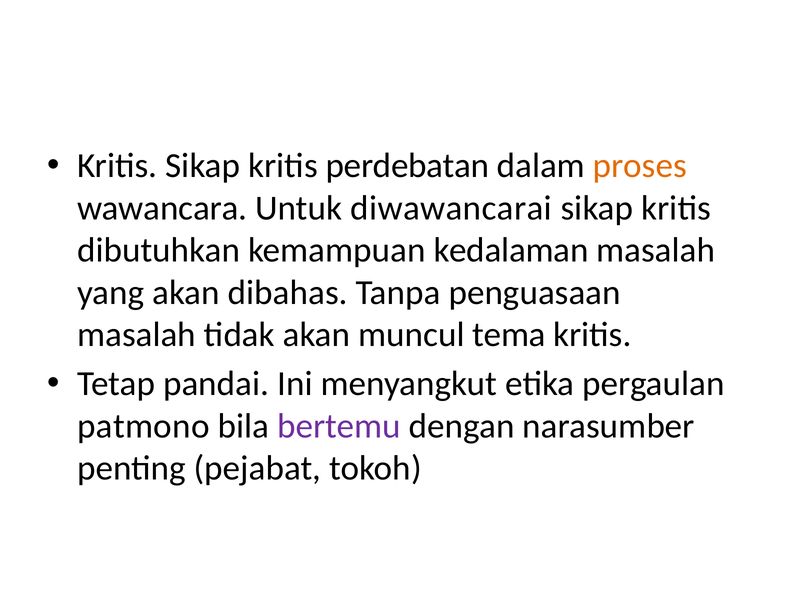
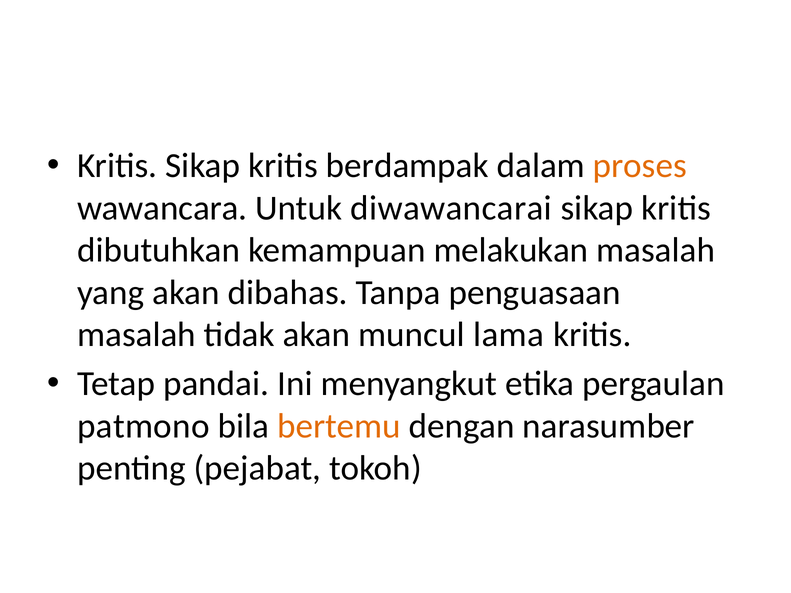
perdebatan: perdebatan -> berdampak (407, 166)
kedalaman: kedalaman -> melakukan (511, 250)
tema: tema -> lama (509, 335)
bertemu colour: purple -> orange (339, 426)
